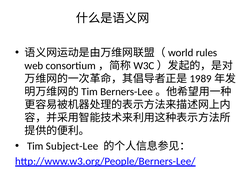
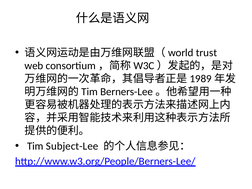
rules: rules -> trust (206, 53)
